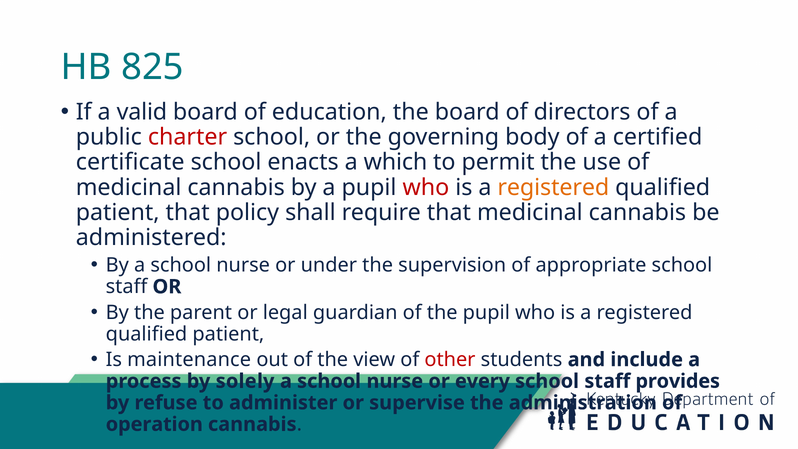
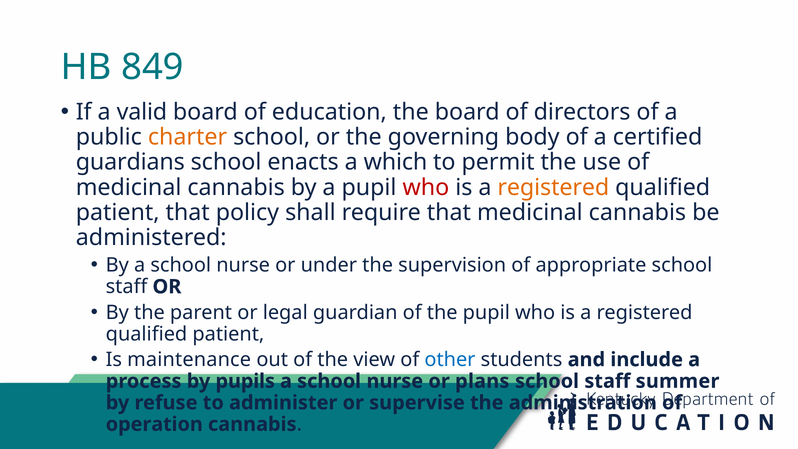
825: 825 -> 849 (153, 67)
charter colour: red -> orange (188, 137)
certificate: certificate -> guardians (130, 162)
other colour: red -> blue (450, 360)
solely: solely -> pupils (245, 381)
every: every -> plans (482, 381)
provides: provides -> summer (678, 381)
